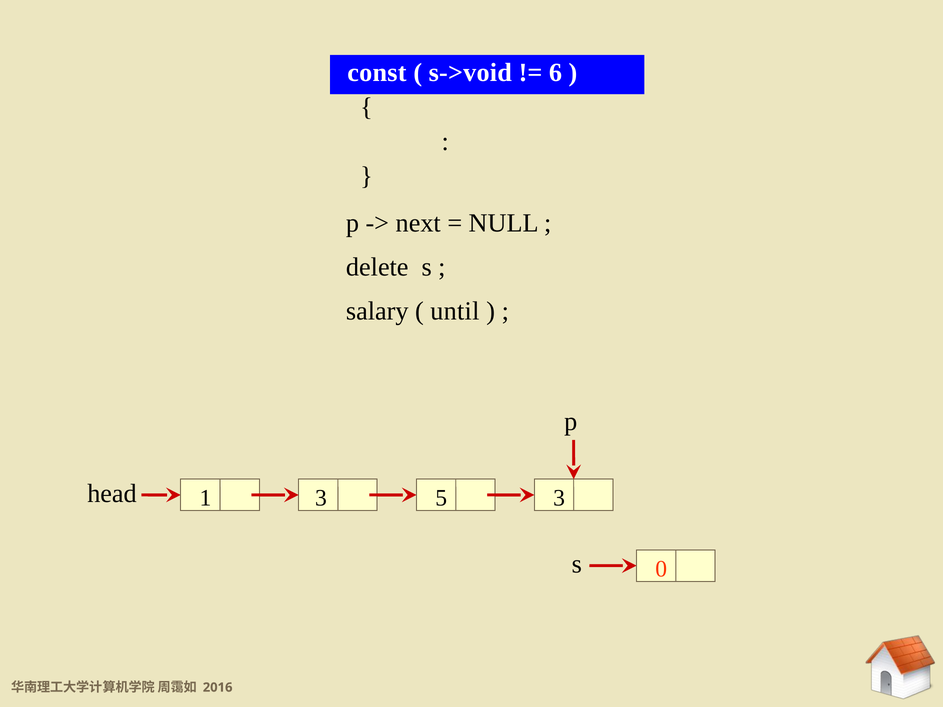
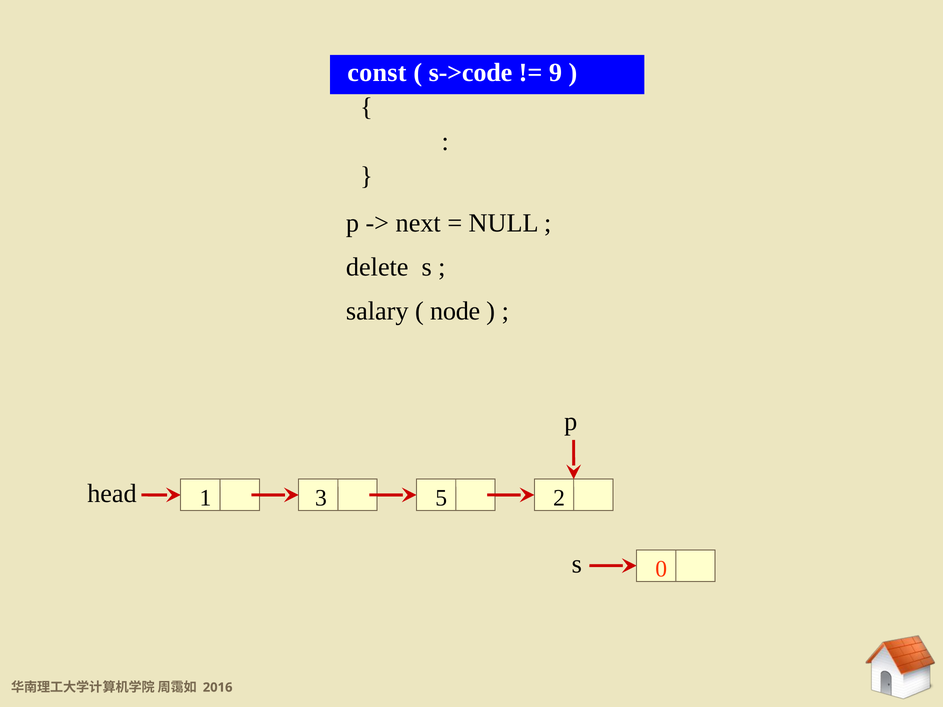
s->void: s->void -> s->code (470, 72)
6: 6 -> 9 (555, 72)
until: until -> node (455, 311)
5 3: 3 -> 2 (559, 498)
